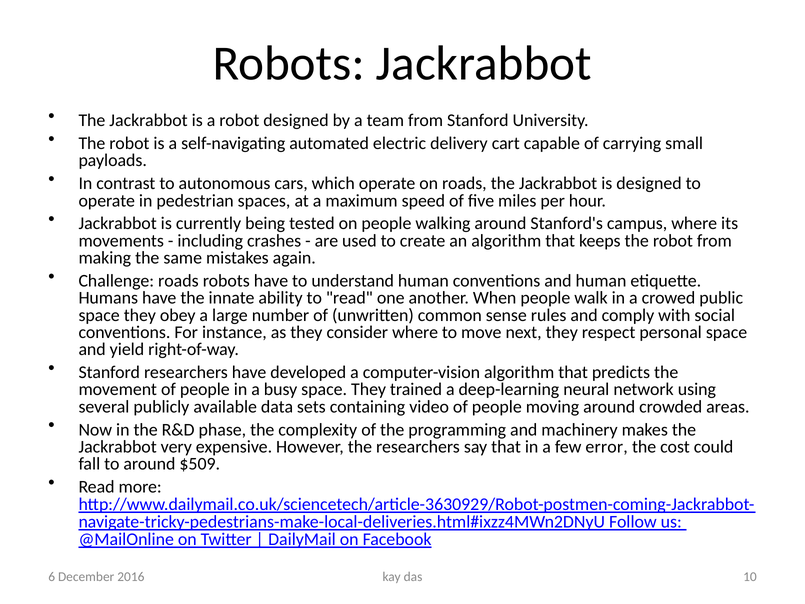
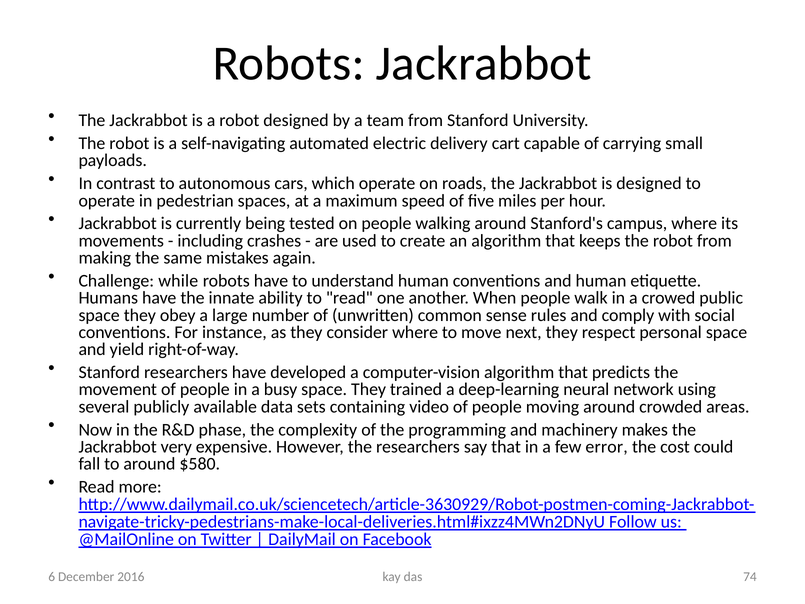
Challenge roads: roads -> while (178, 281)
$509: $509 -> $580 (200, 464)
10: 10 -> 74 (750, 576)
